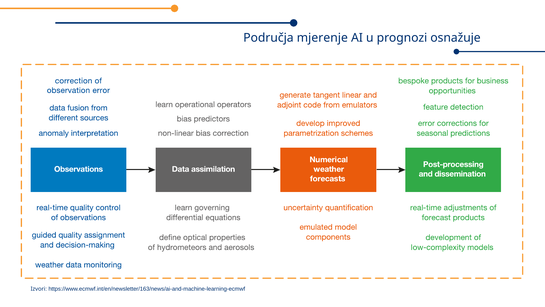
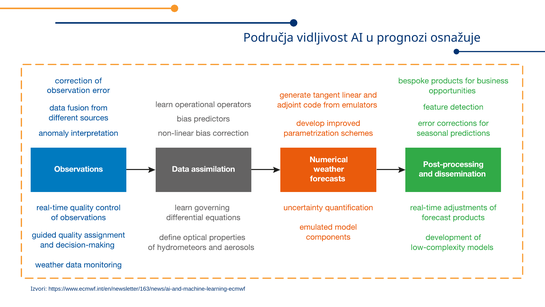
mjerenje: mjerenje -> vidljivost (322, 38)
